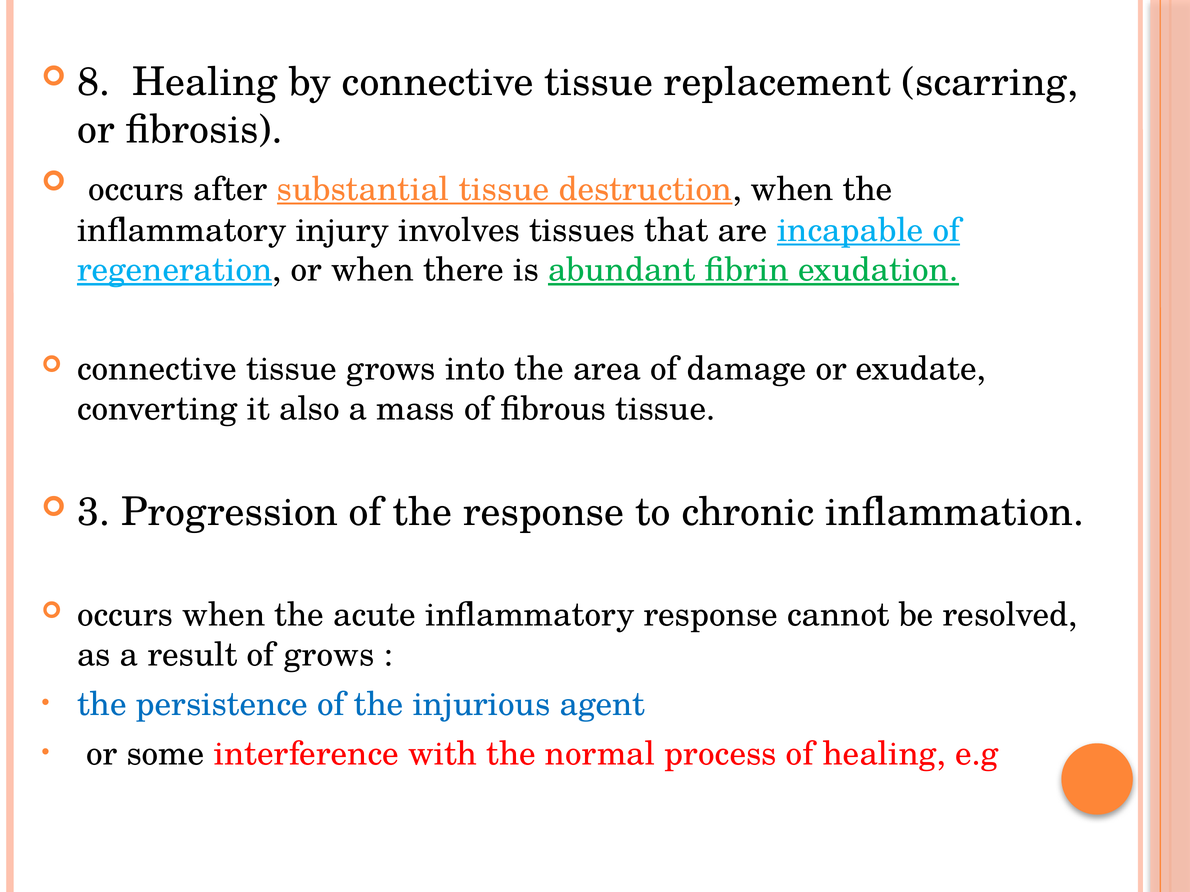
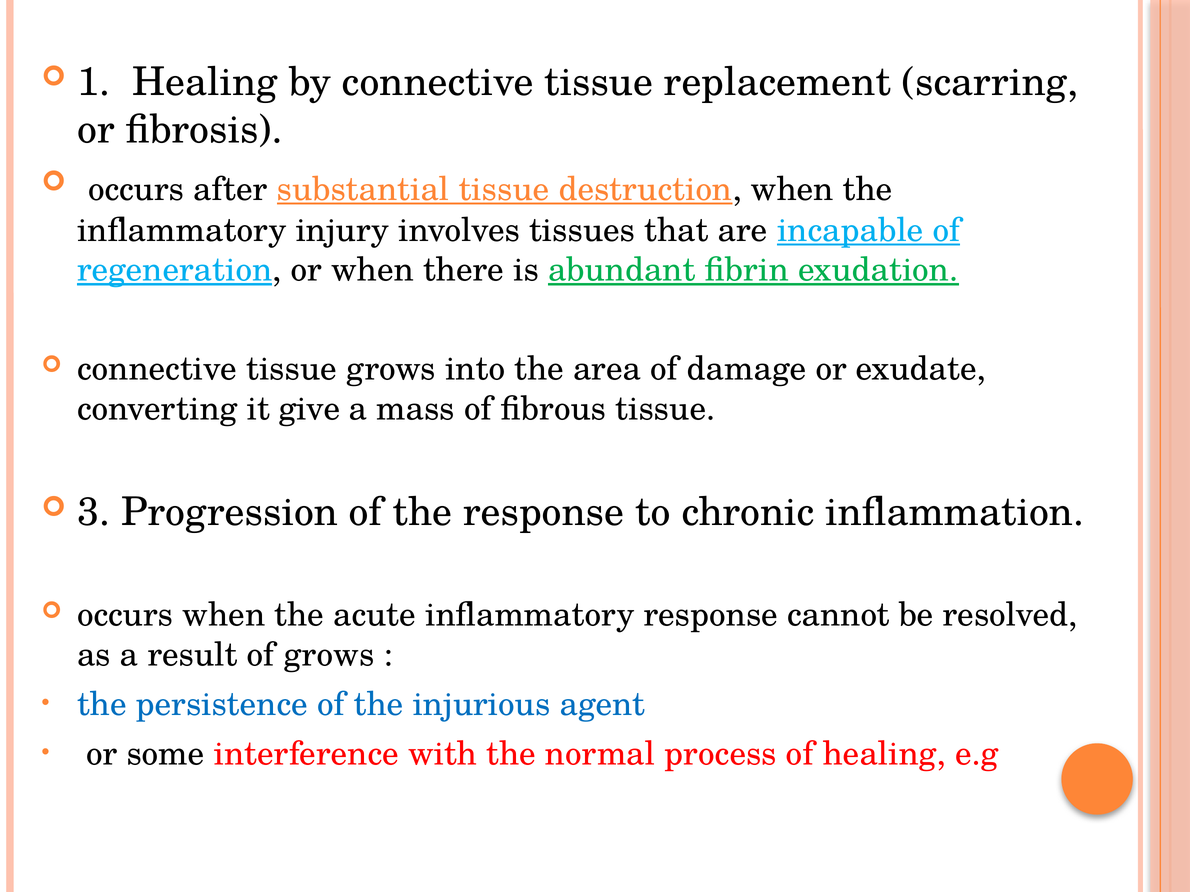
8: 8 -> 1 (94, 82)
also: also -> give (310, 409)
